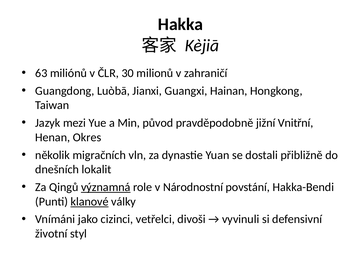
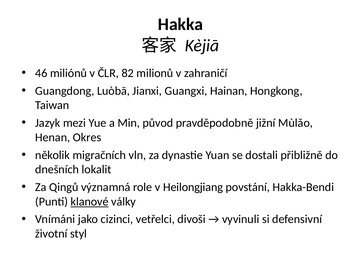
63: 63 -> 46 (41, 73)
30: 30 -> 82 (128, 73)
Vnitřní: Vnitřní -> Mùlǎo (296, 123)
významná underline: present -> none (106, 187)
Národnostní: Národnostní -> Heilongjiang (193, 187)
